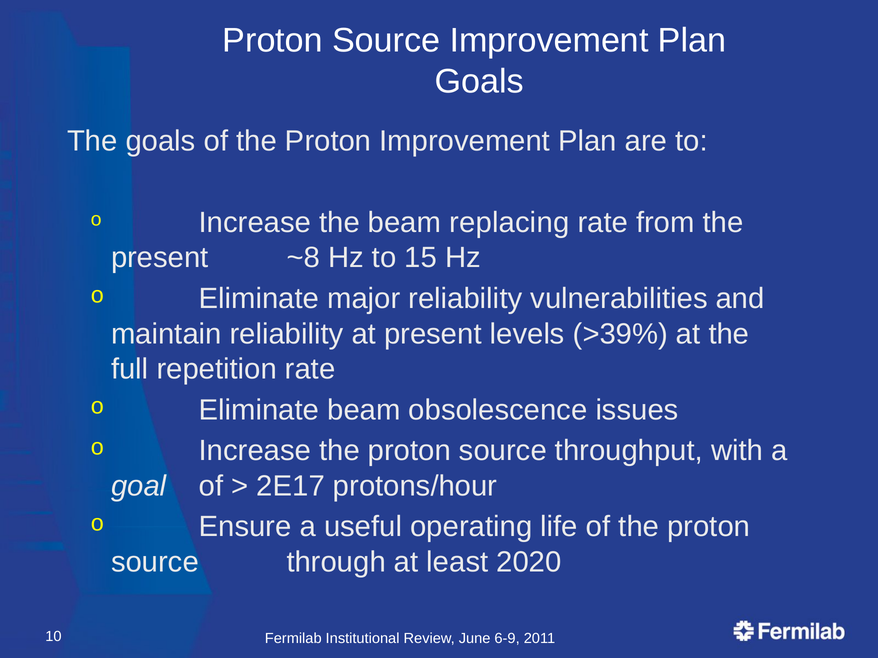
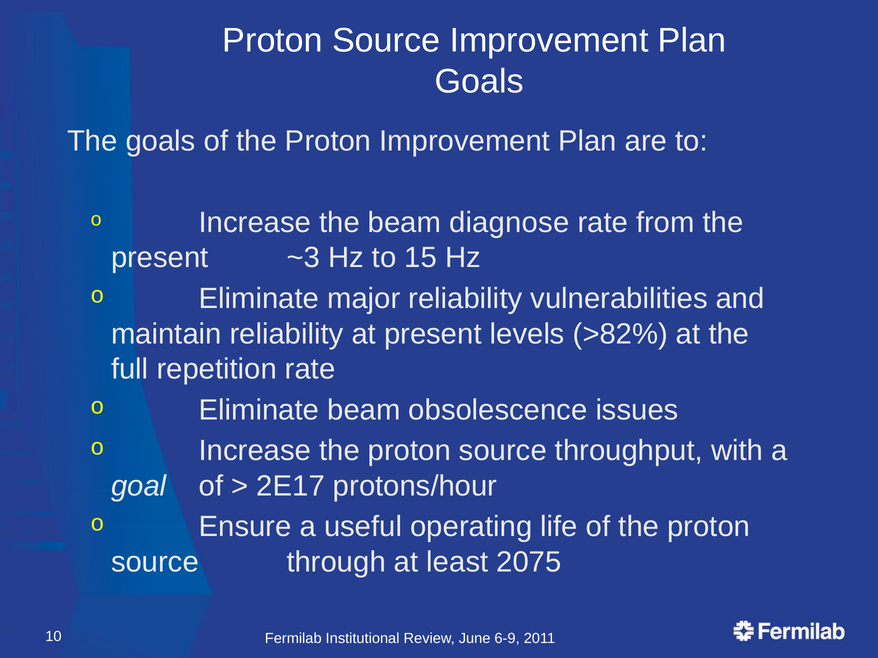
replacing: replacing -> diagnose (509, 223)
~8: ~8 -> ~3 (303, 258)
>39%: >39% -> >82% (620, 334)
2020: 2020 -> 2075 (529, 562)
